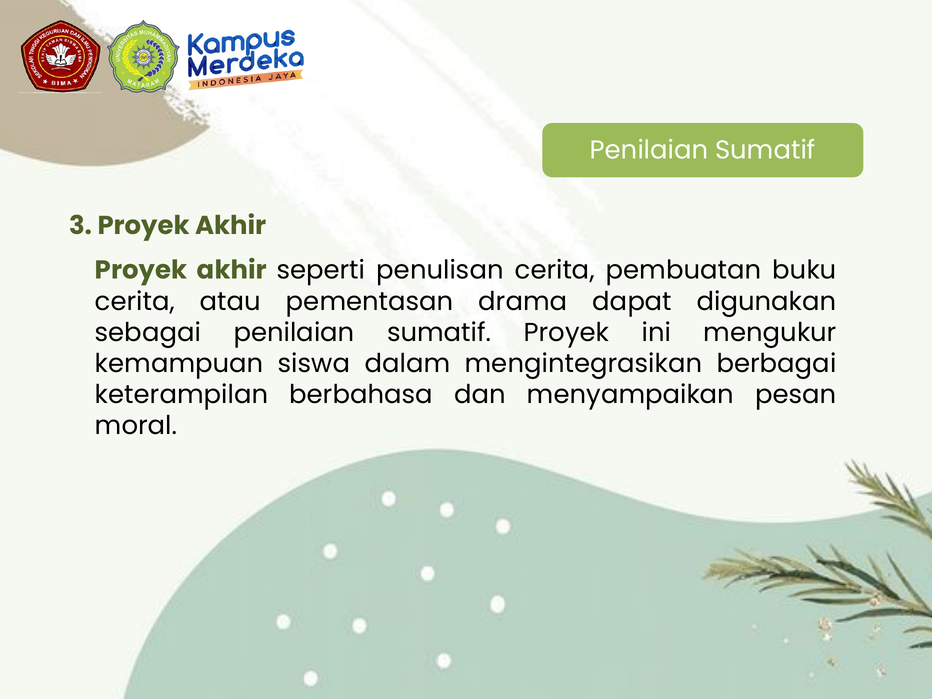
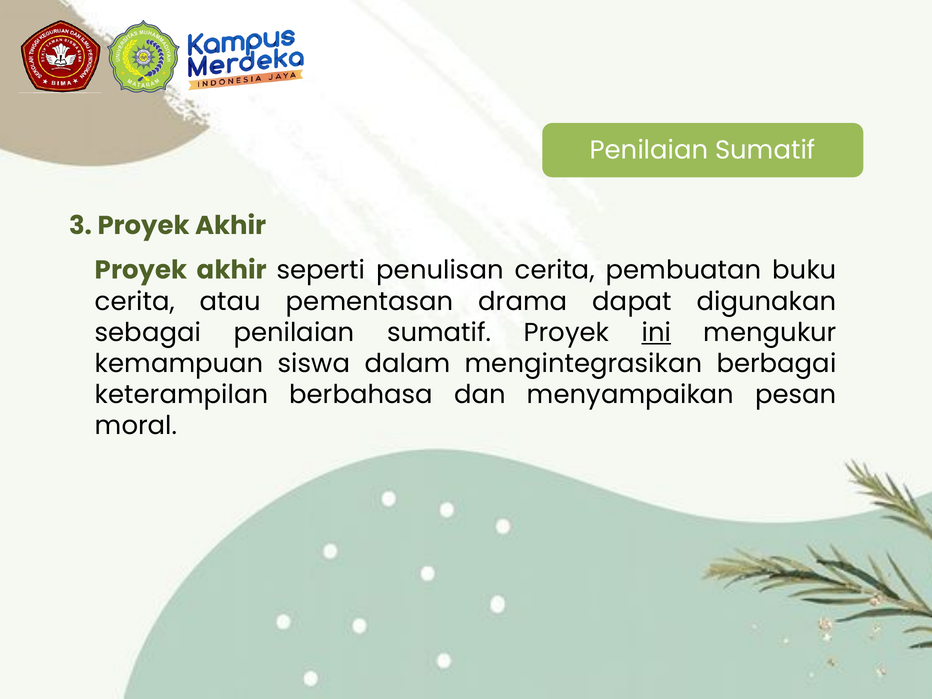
ini underline: none -> present (656, 333)
